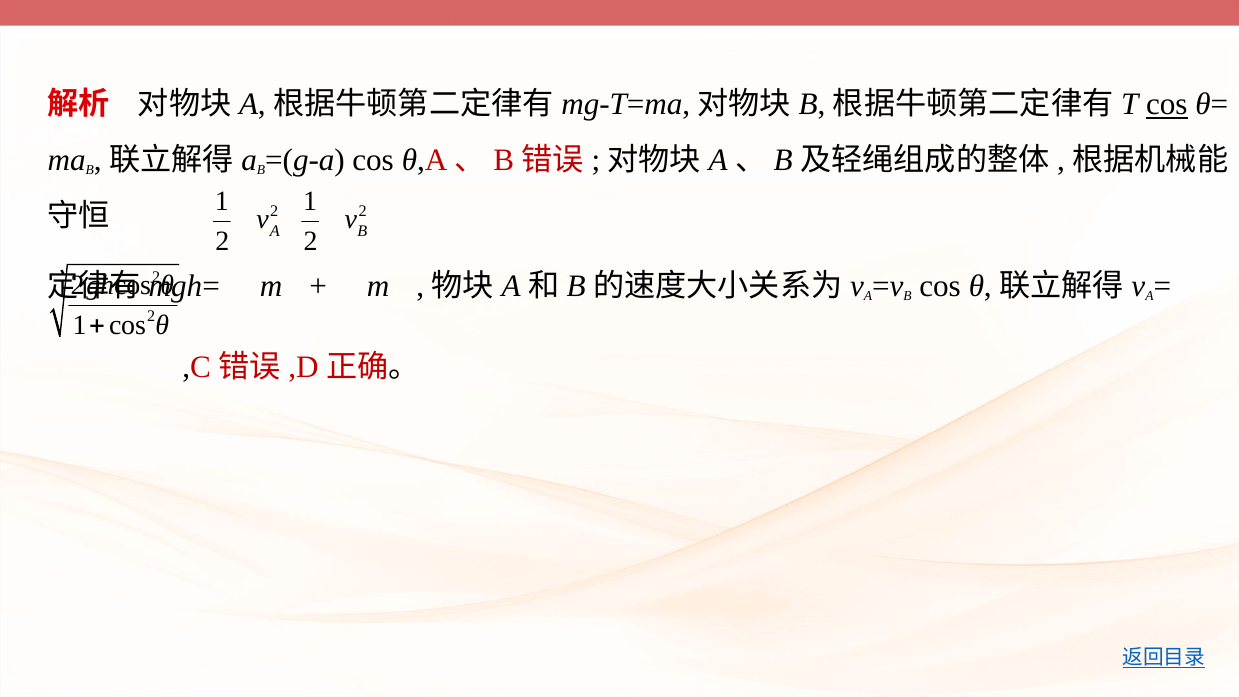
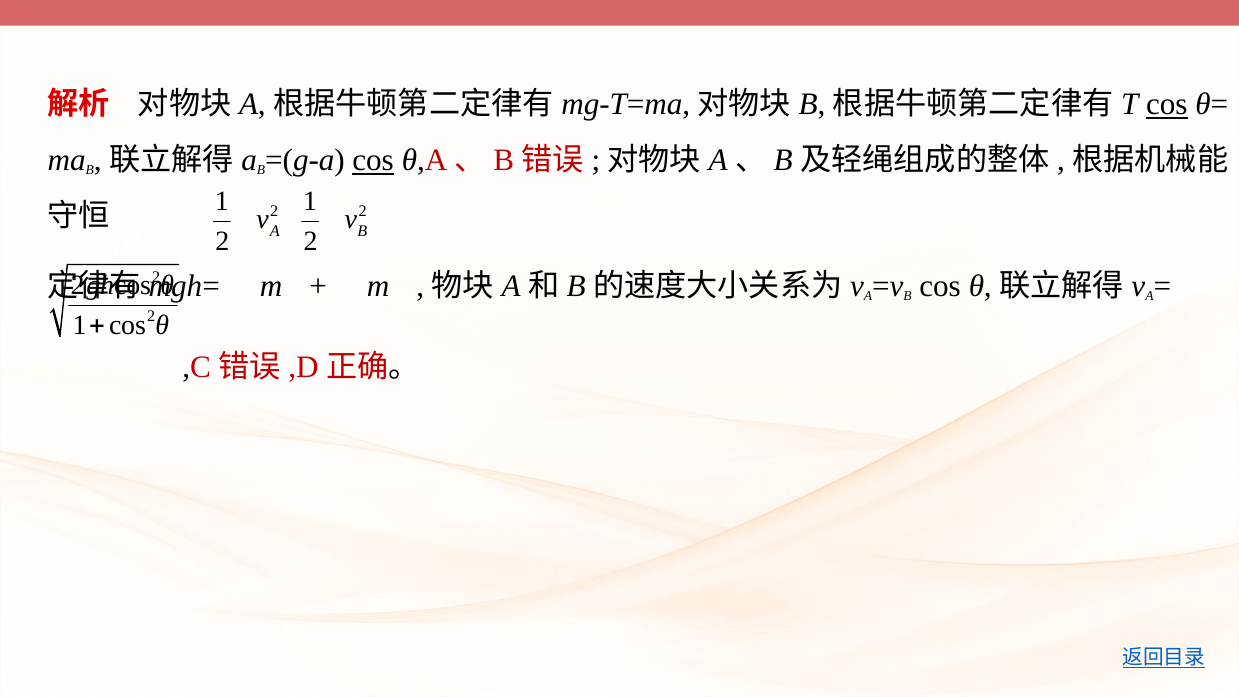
cos underline: none -> present (373, 160)
